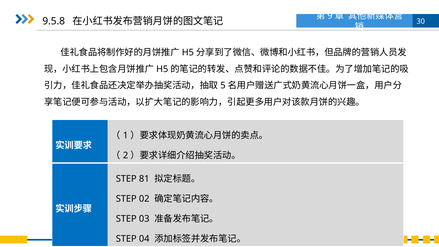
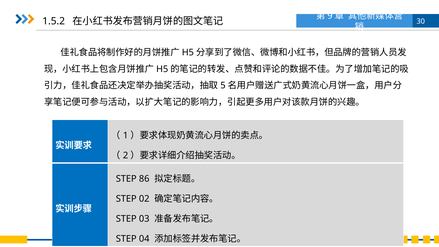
9.5.8: 9.5.8 -> 1.5.2 (54, 21)
81: 81 -> 86 (144, 179)
